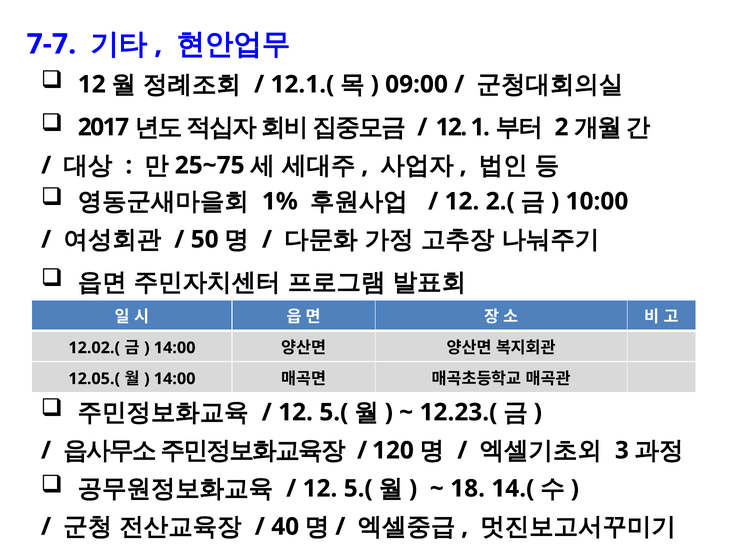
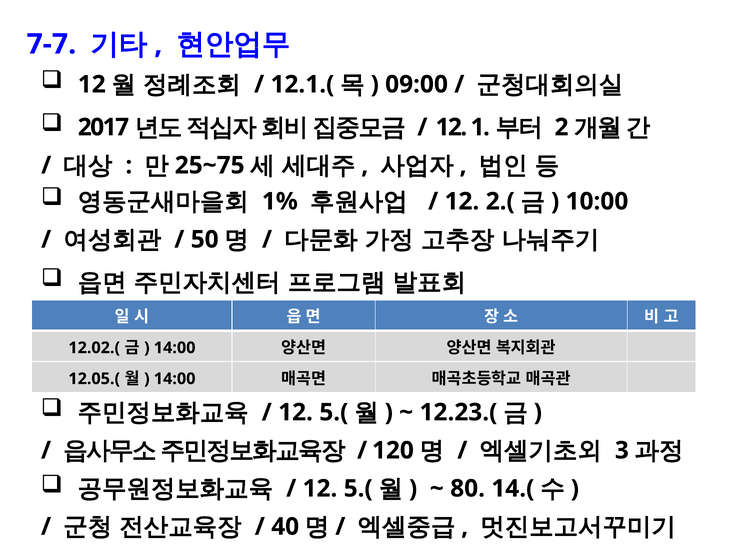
18: 18 -> 80 (468, 488)
